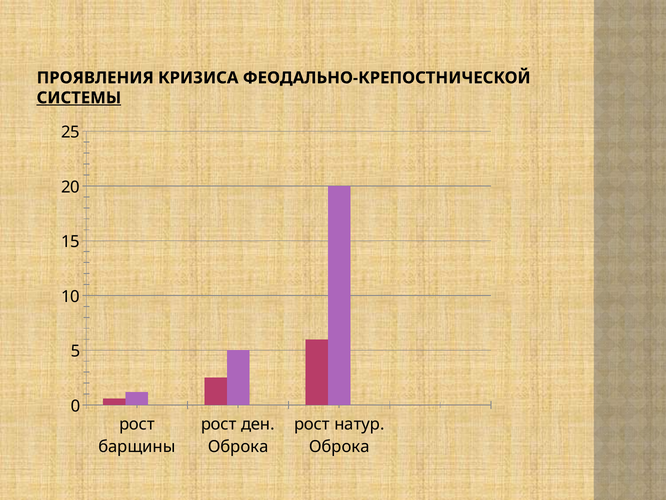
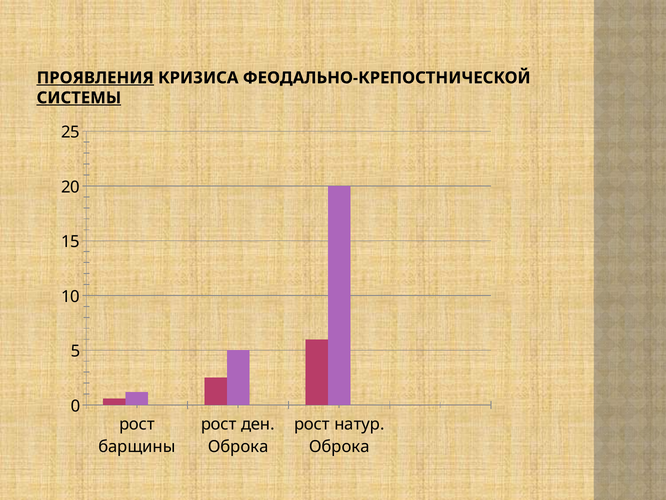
ПРОЯВЛЕНИЯ underline: none -> present (95, 78)
